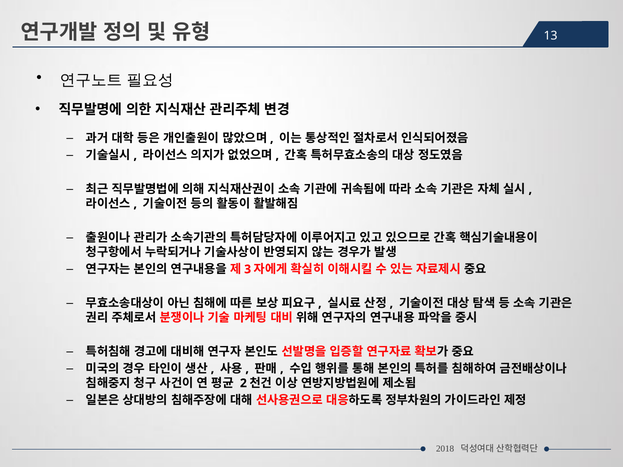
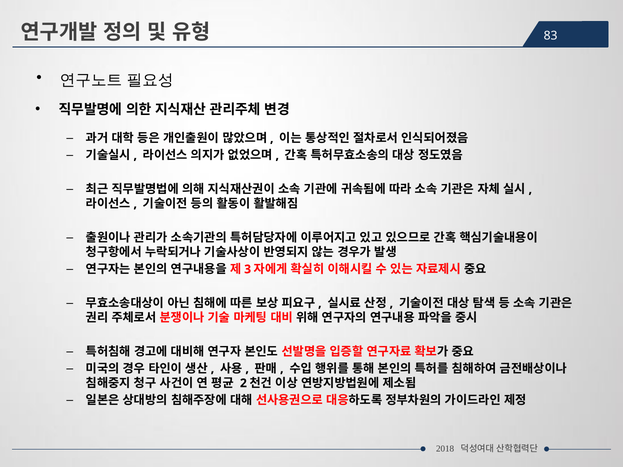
13: 13 -> 83 (551, 36)
